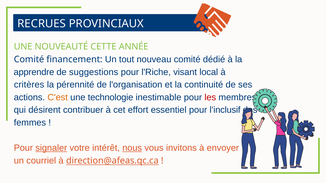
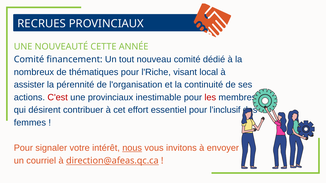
apprendre: apprendre -> nombreux (34, 72)
suggestions: suggestions -> thématiques (94, 72)
critères: critères -> assister (29, 85)
C'est colour: orange -> red (58, 98)
une technologie: technologie -> provinciaux (111, 98)
signaler underline: present -> none (51, 148)
